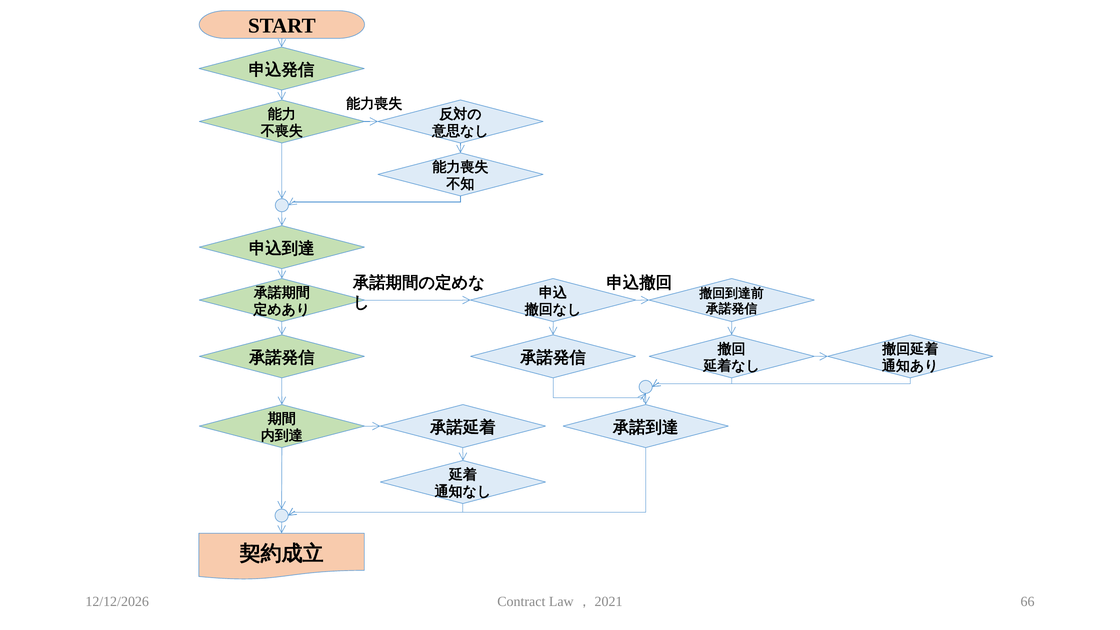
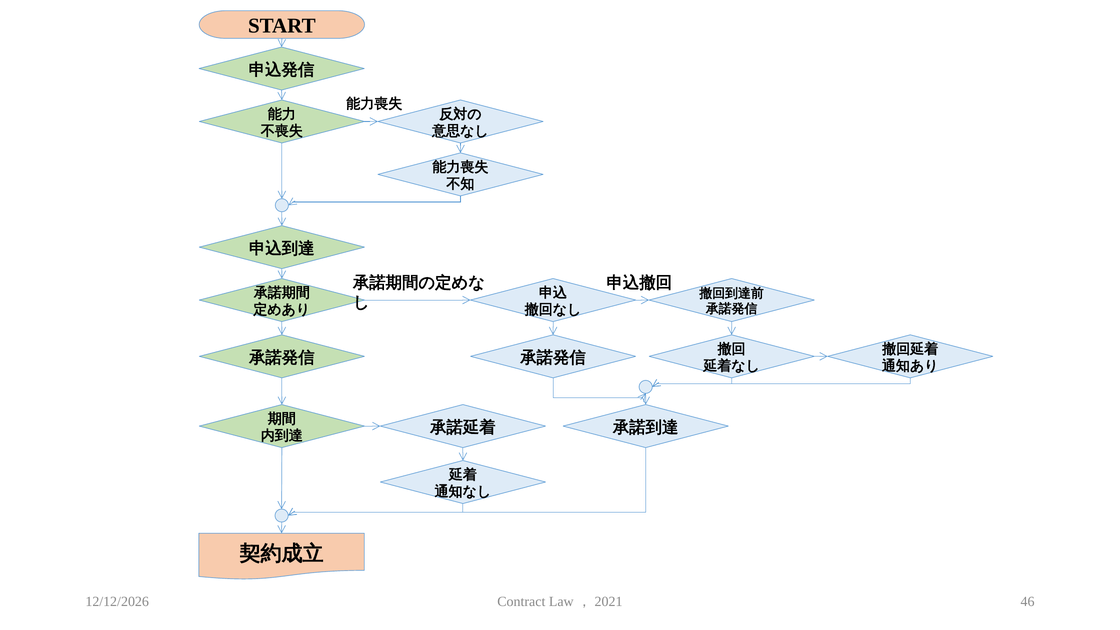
66: 66 -> 46 (1028, 602)
